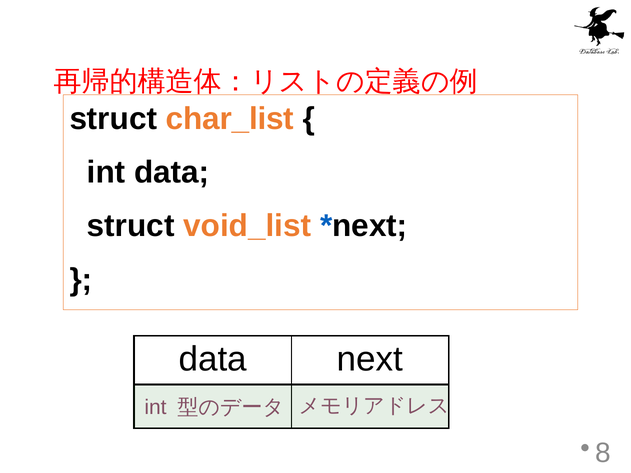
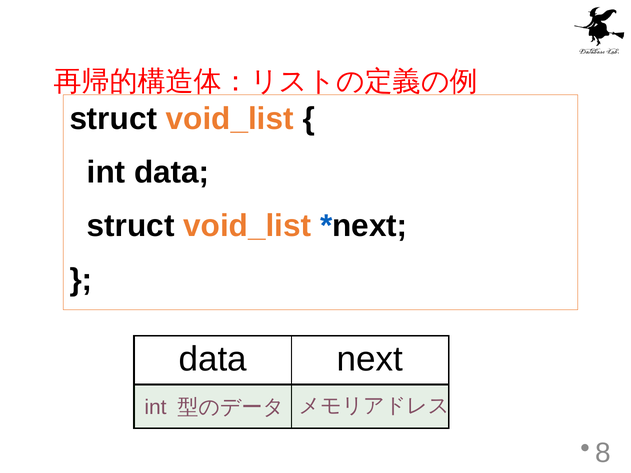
char_list: char_list -> void_list (230, 119)
